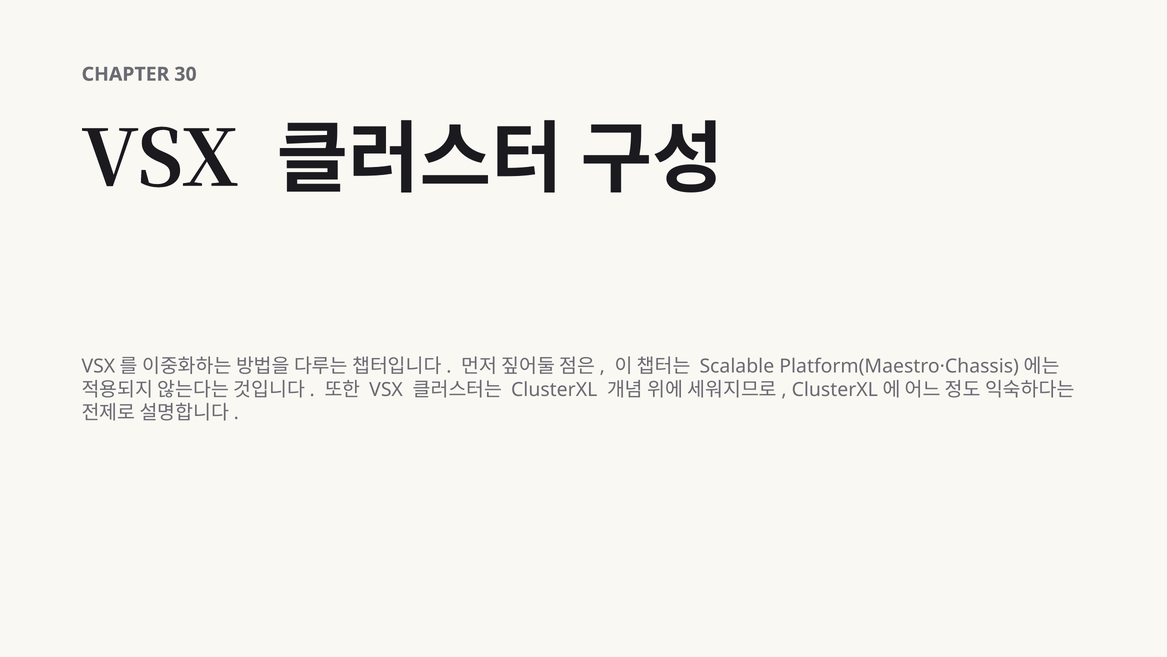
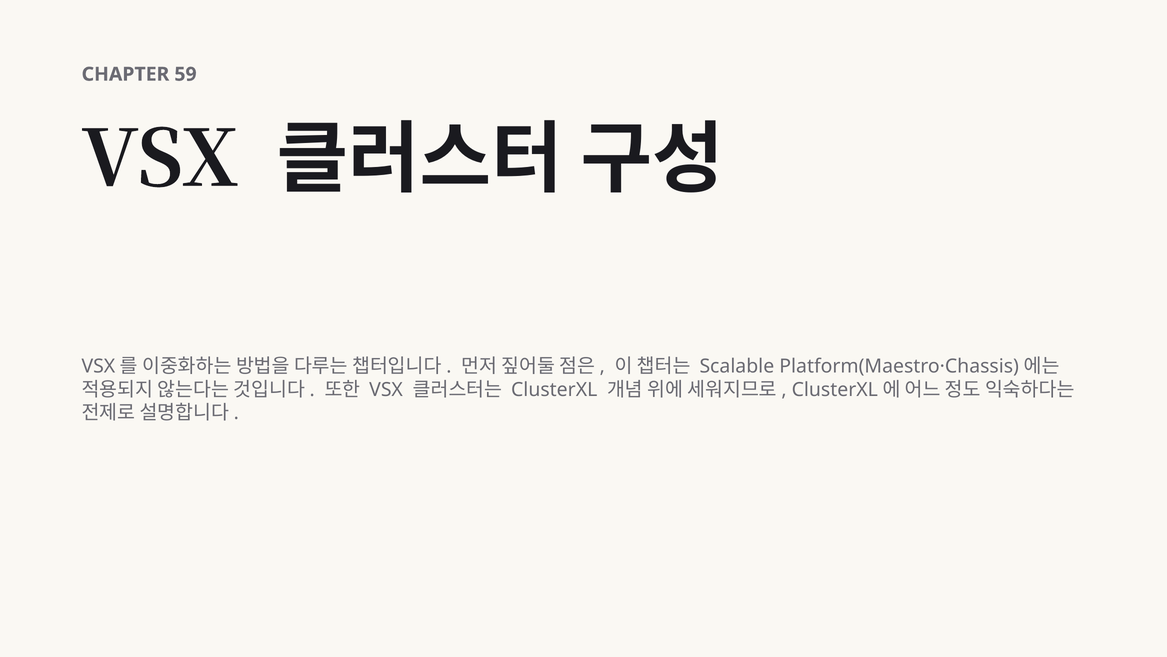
30: 30 -> 59 (185, 74)
